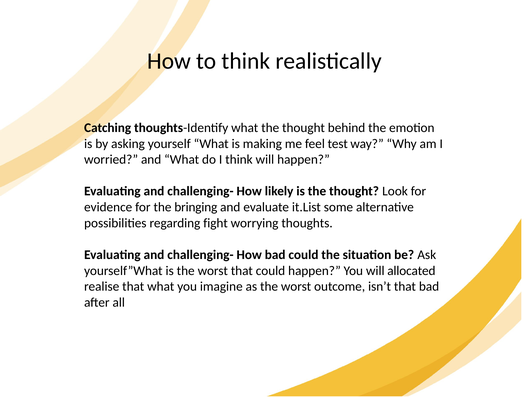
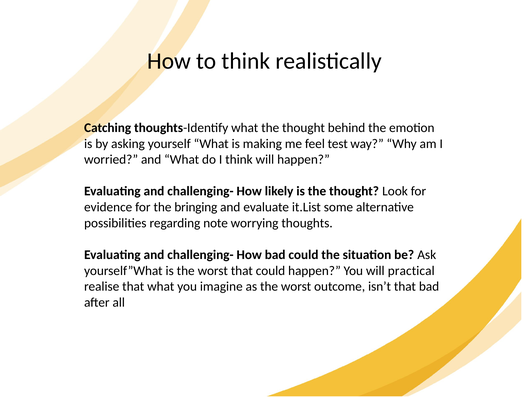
fight: fight -> note (216, 223)
allocated: allocated -> practical (411, 271)
